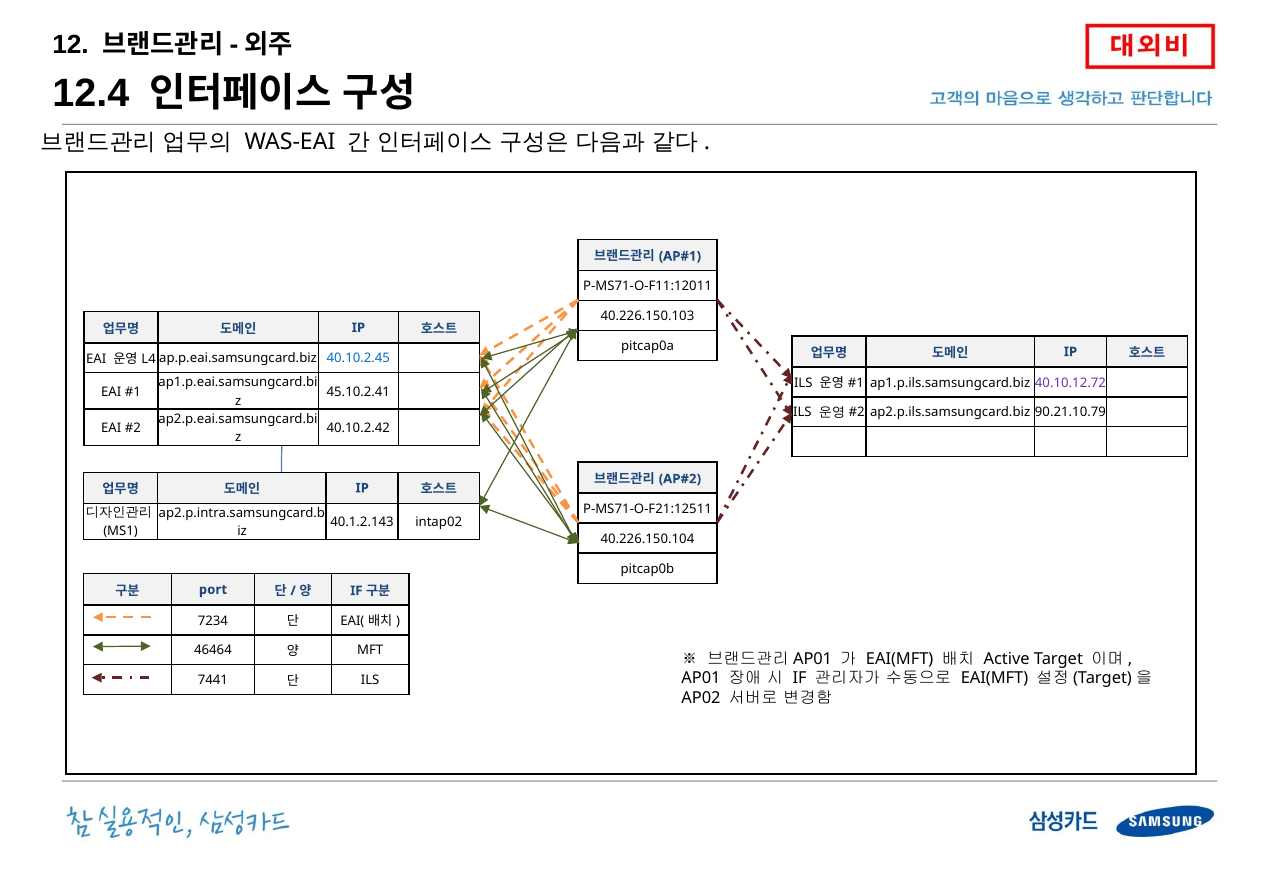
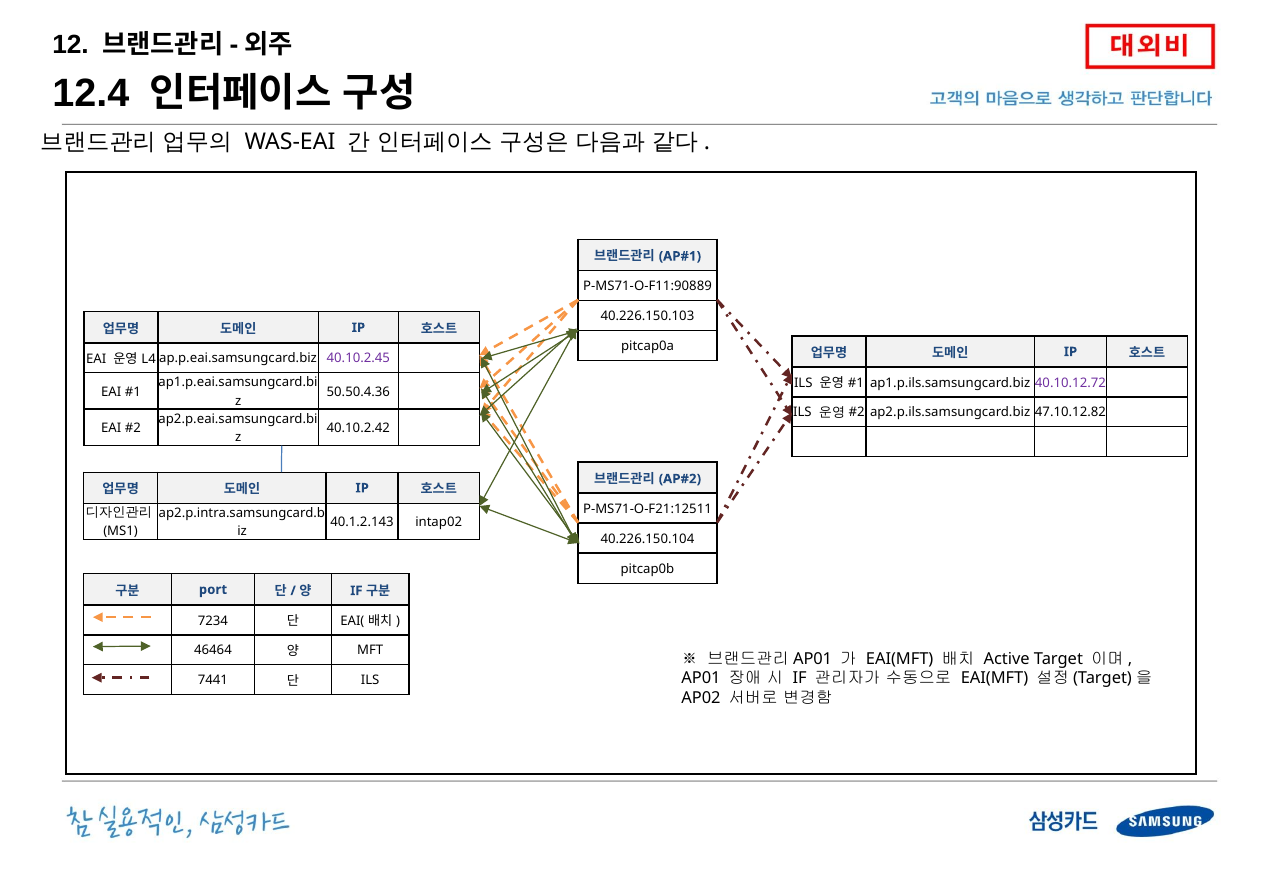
P-MS71-O-F11:12011: P-MS71-O-F11:12011 -> P-MS71-O-F11:90889 (648, 286)
40.10.2.45 colour: blue -> purple (358, 359)
45.10.2.41: 45.10.2.41 -> 50.50.4.36 (358, 392)
90.21.10.79: 90.21.10.79 -> 47.10.12.82 (1070, 413)
